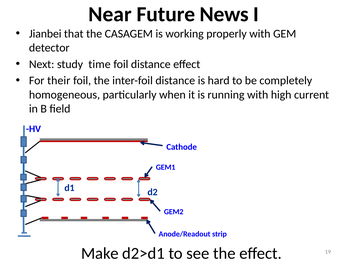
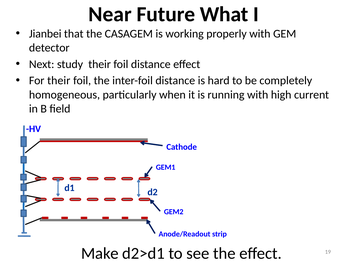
News: News -> What (224, 14)
study time: time -> their (100, 64)
